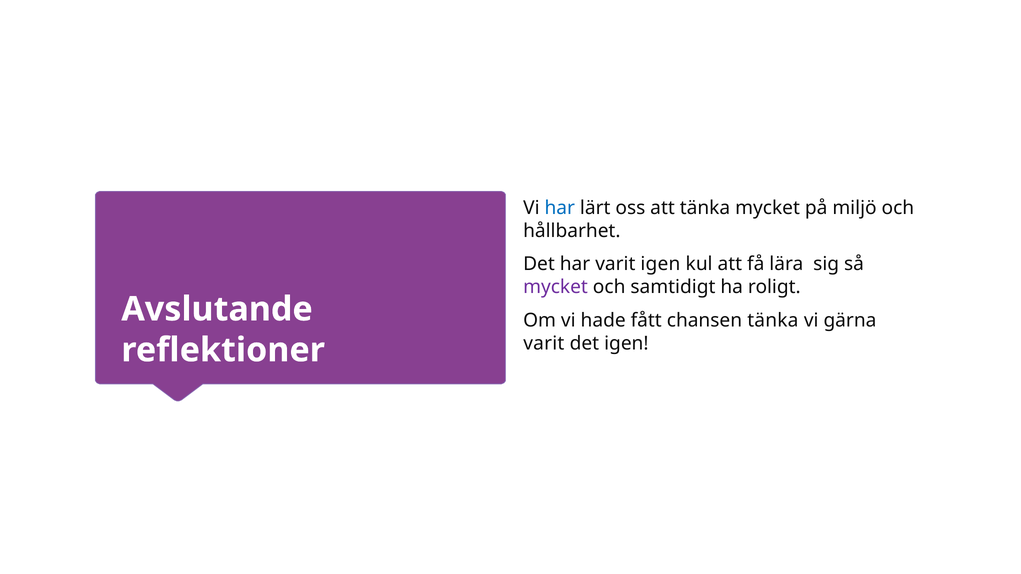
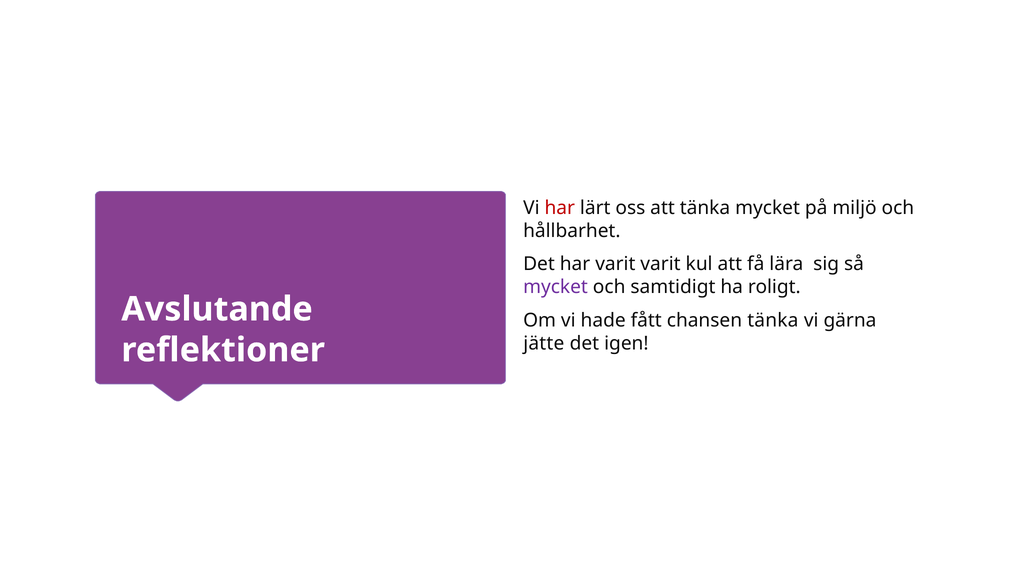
har colour: blue -> red (560, 208)
varit igen: igen -> varit (661, 264)
varit: varit -> jätte (544, 343)
